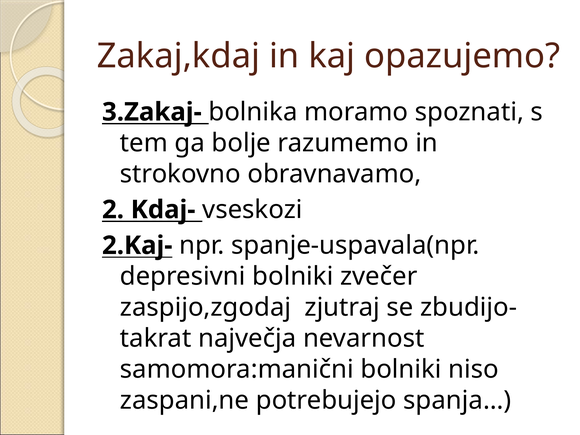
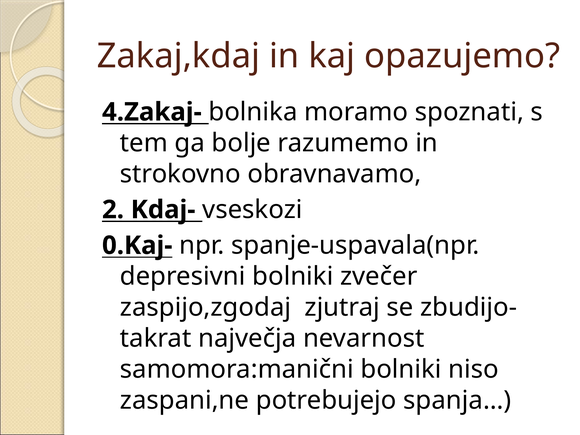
3.Zakaj-: 3.Zakaj- -> 4.Zakaj- (152, 112)
2.Kaj-: 2.Kaj- -> 0.Kaj- (137, 245)
